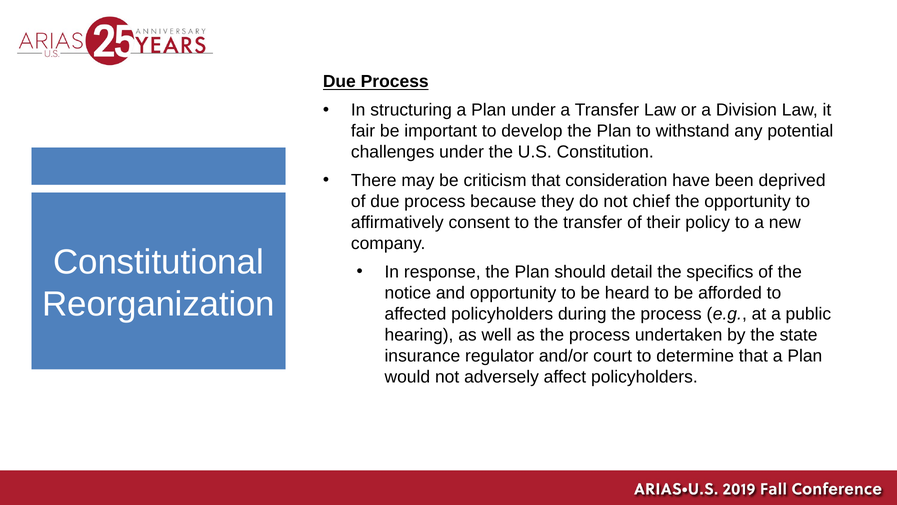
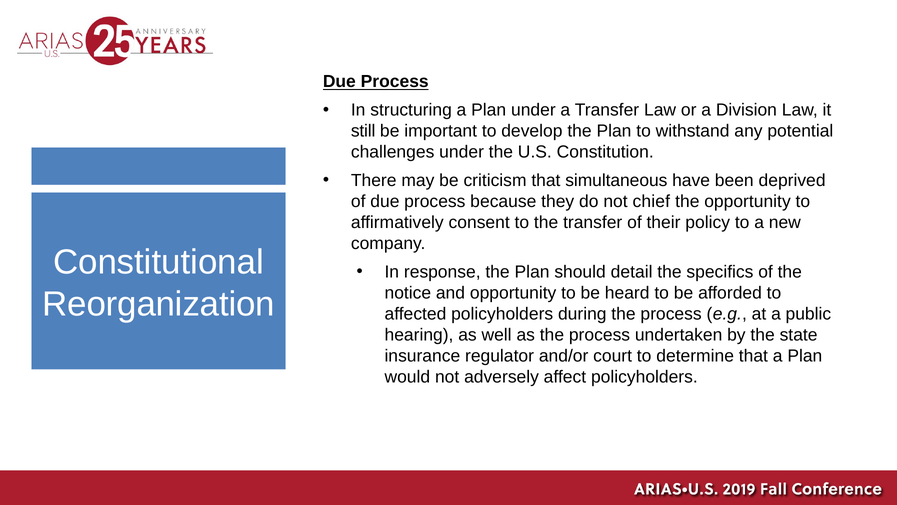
fair: fair -> still (363, 131)
consideration: consideration -> simultaneous (616, 180)
